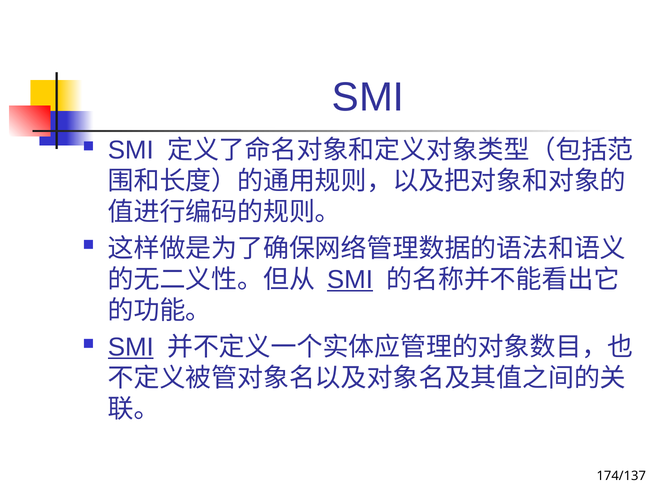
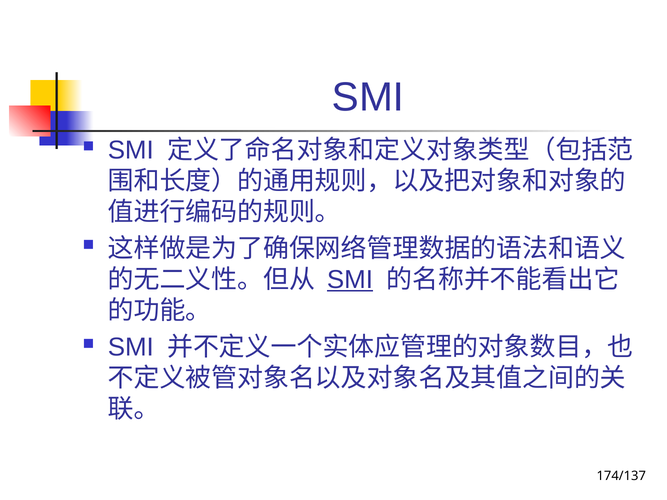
SMI underline: present -> none (131, 347)
